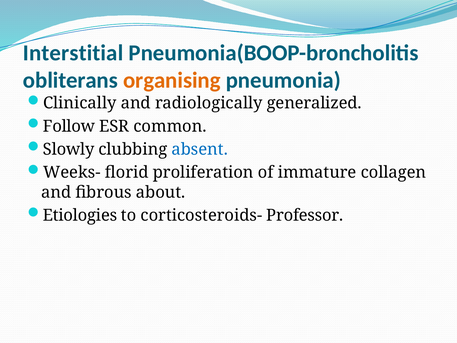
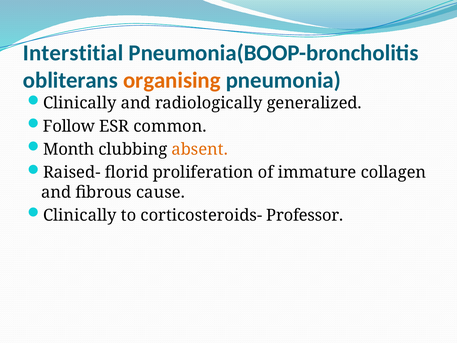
Slowly: Slowly -> Month (69, 149)
absent colour: blue -> orange (200, 149)
Weeks-: Weeks- -> Raised- (72, 172)
about: about -> cause (161, 192)
Etiologies: Etiologies -> Clinically (80, 215)
